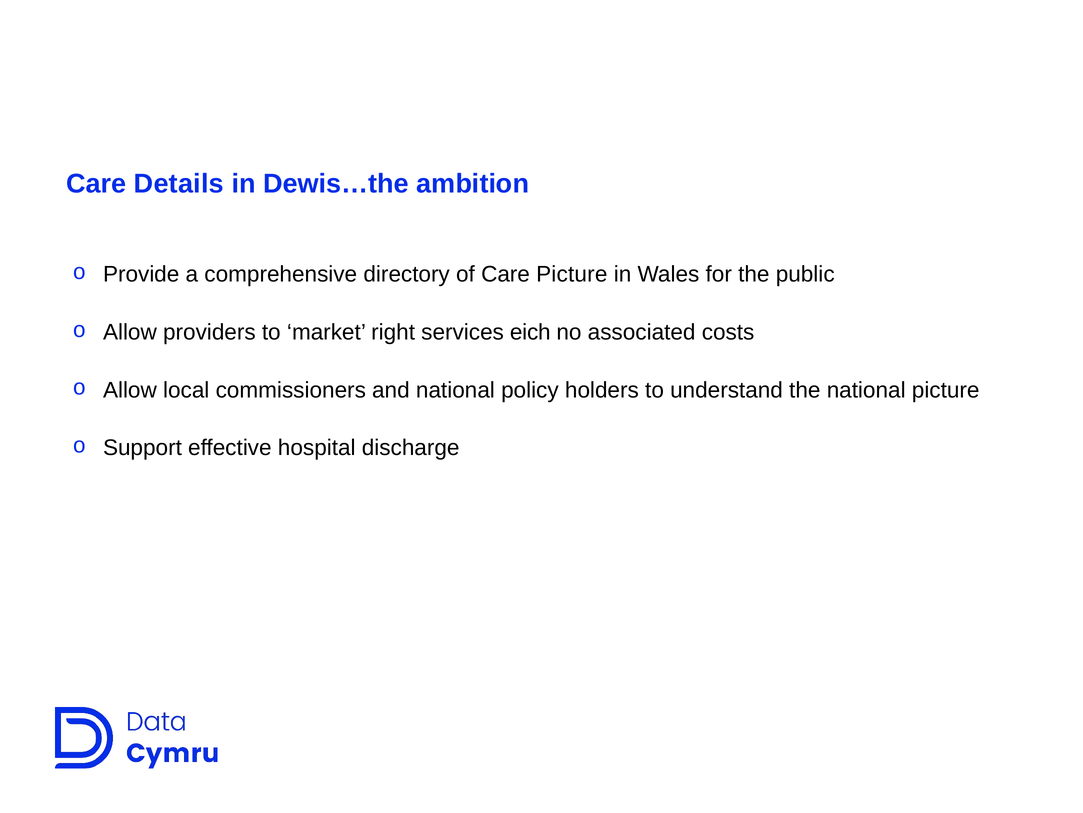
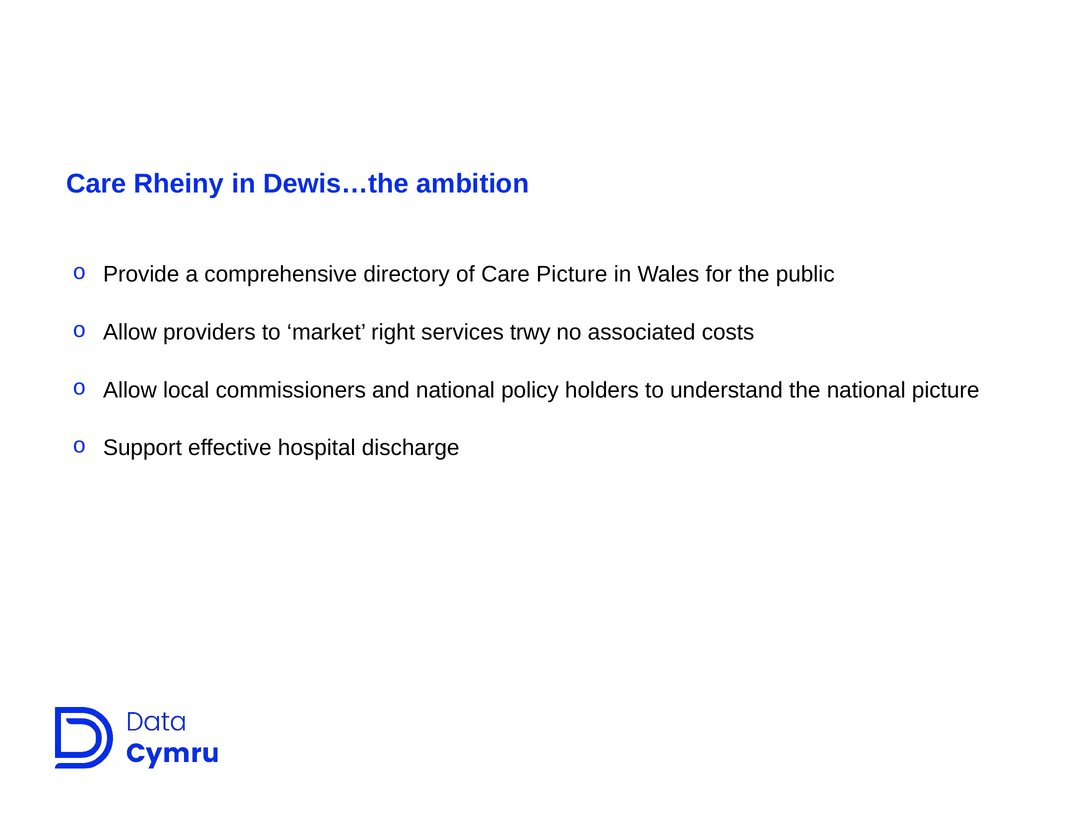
Details: Details -> Rheiny (179, 184)
eich: eich -> trwy (530, 332)
